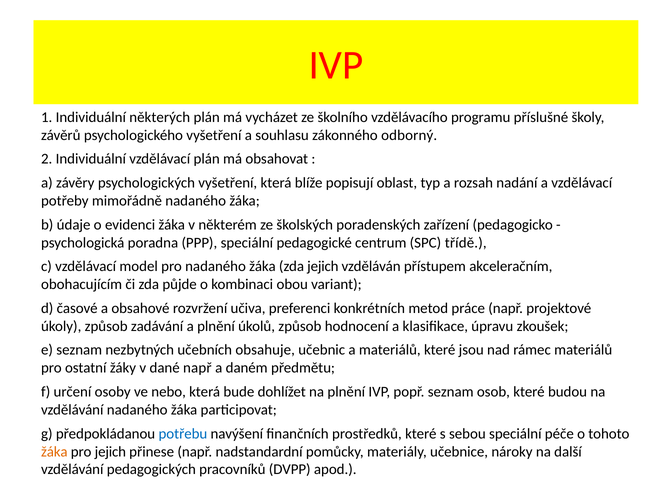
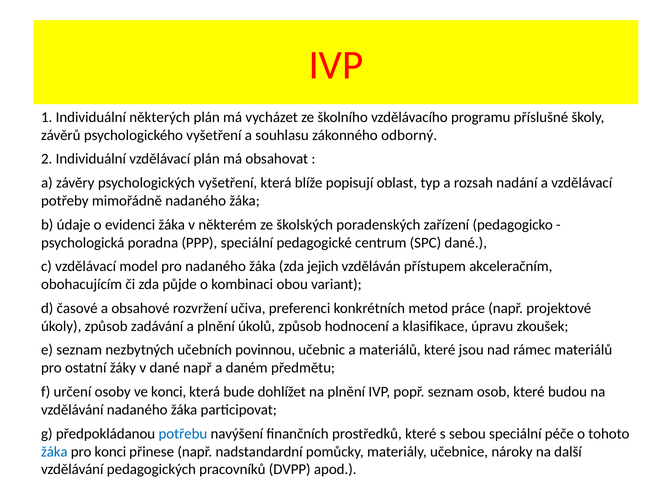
SPC třídě: třídě -> dané (466, 243)
obsahuje: obsahuje -> povinnou (265, 350)
ve nebo: nebo -> konci (169, 392)
žáka colour: orange -> blue (54, 452)
pro jejich: jejich -> konci (110, 452)
